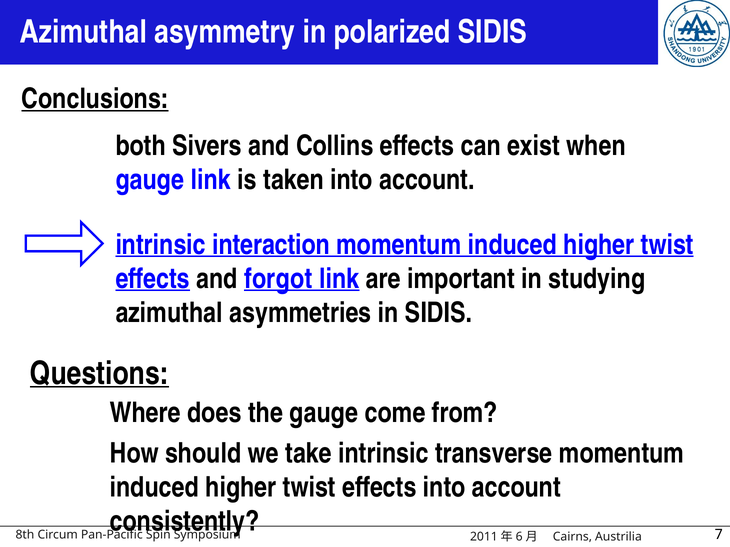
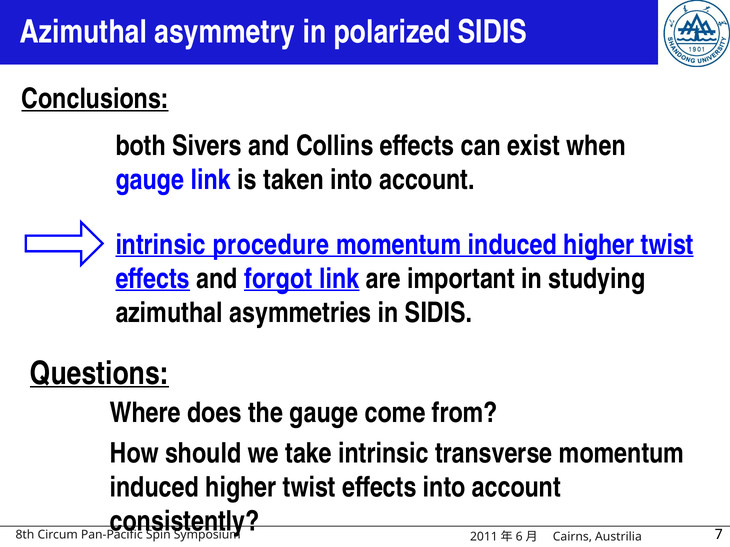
interaction: interaction -> procedure (271, 245)
